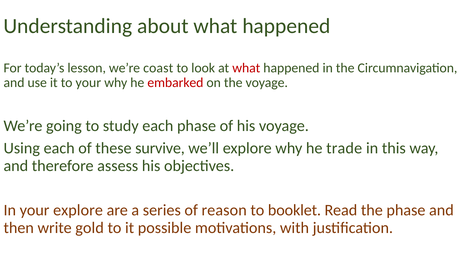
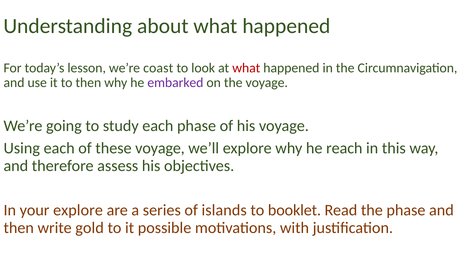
to your: your -> then (88, 83)
embarked colour: red -> purple (175, 83)
these survive: survive -> voyage (160, 148)
trade: trade -> reach (344, 148)
reason: reason -> islands (224, 211)
